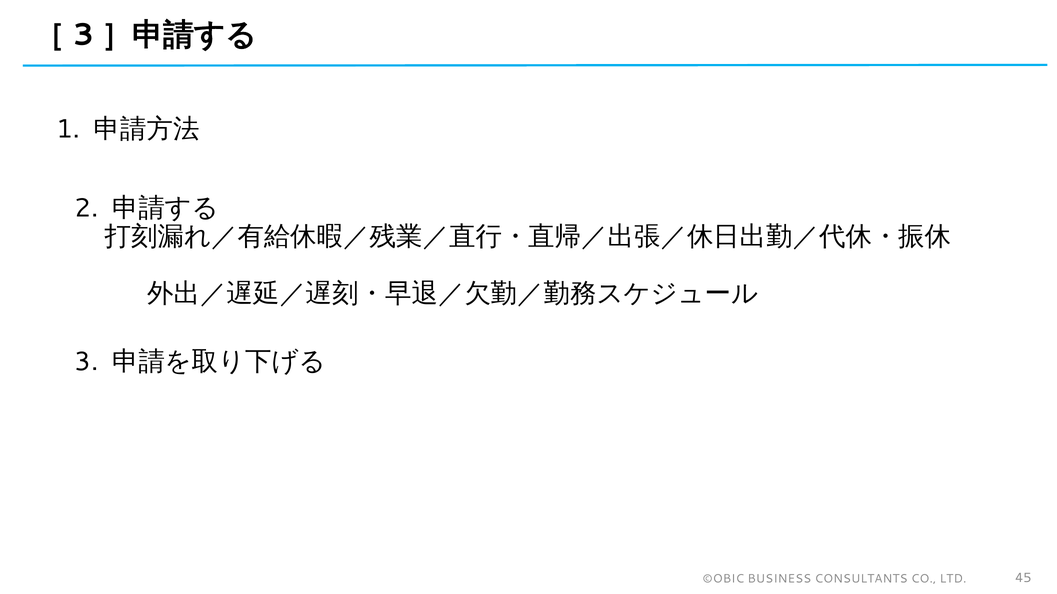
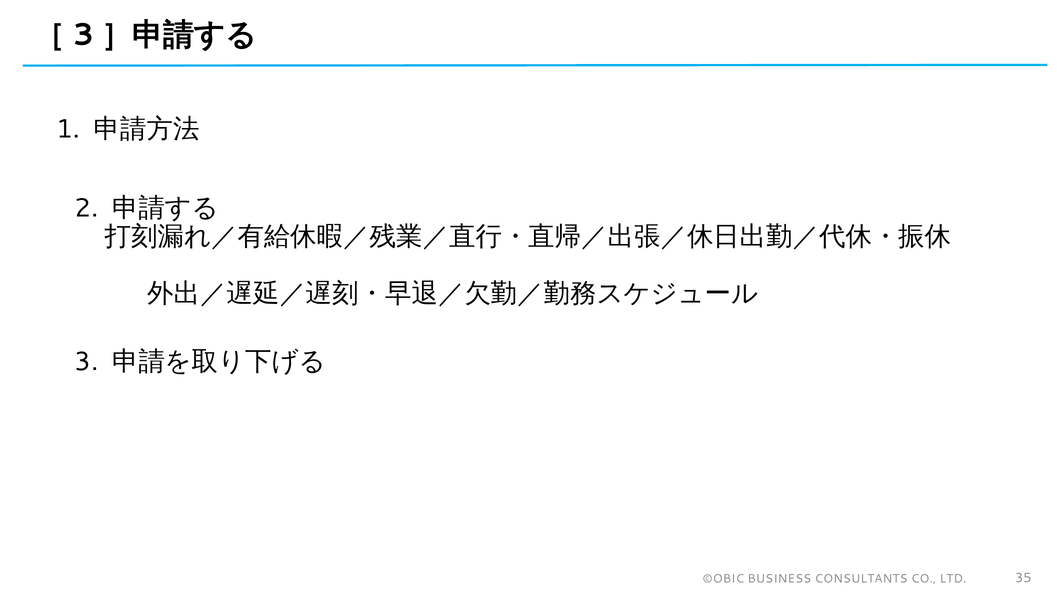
45: 45 -> 35 (1023, 578)
